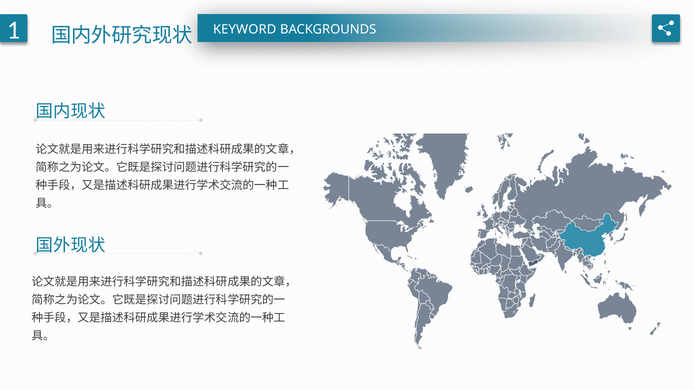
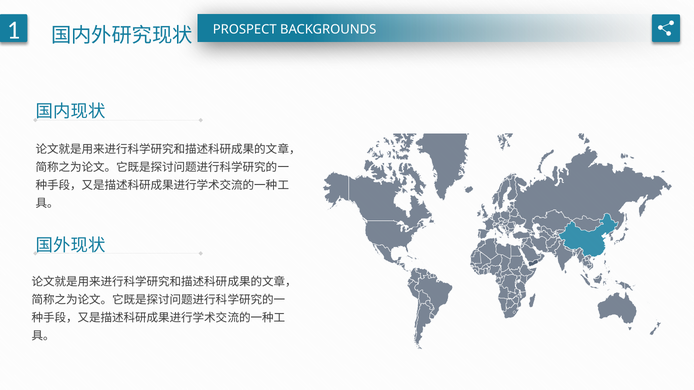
KEYWORD: KEYWORD -> PROSPECT (245, 30)
